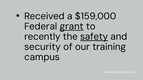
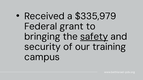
$159,000: $159,000 -> $335,979 (96, 16)
grant underline: present -> none (72, 26)
recently: recently -> bringing (42, 37)
